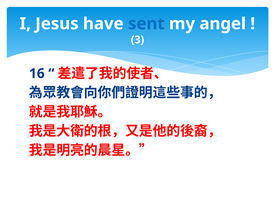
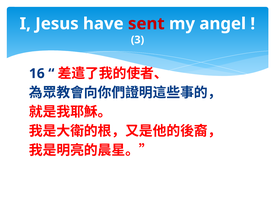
sent colour: blue -> red (146, 24)
